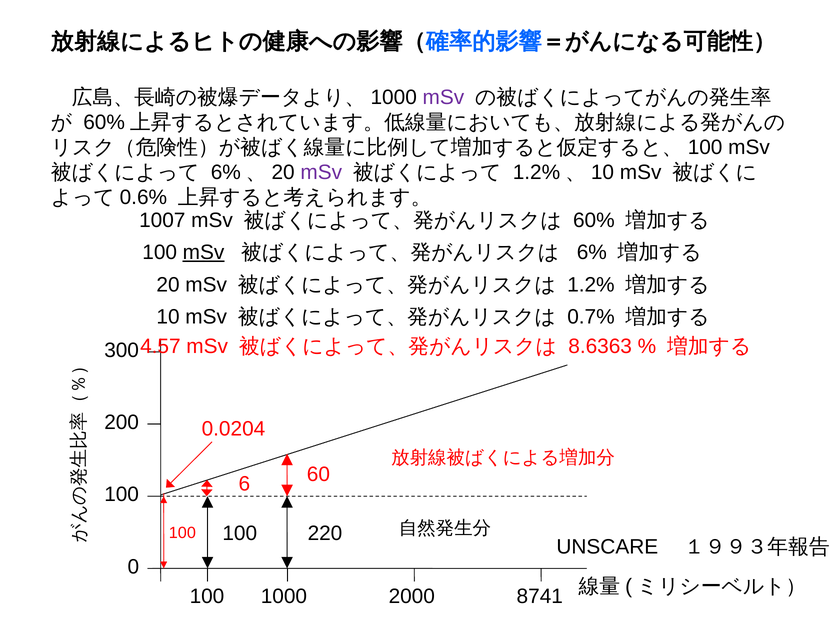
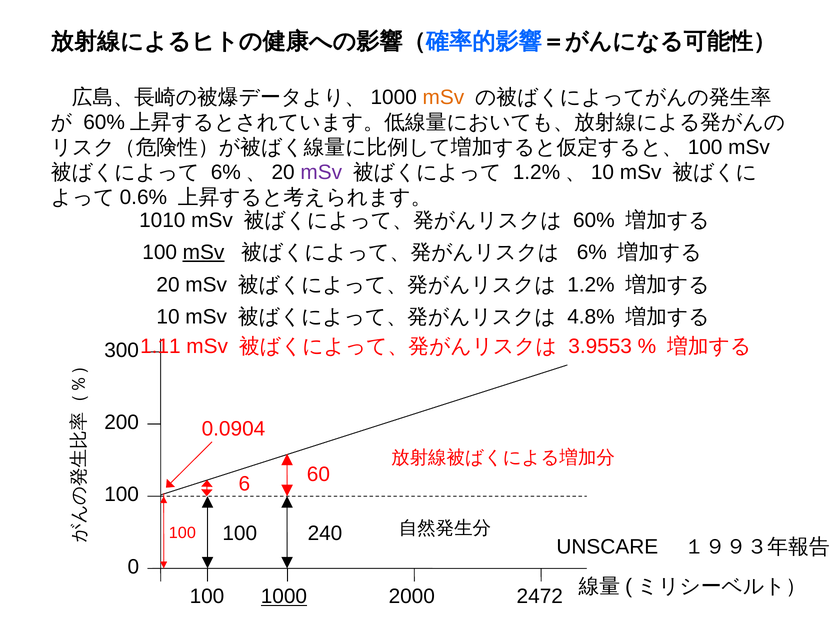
mSv colour: purple -> orange (443, 97)
1007: 1007 -> 1010 (162, 220)
0.7%: 0.7% -> 4.8% (591, 317)
4.57: 4.57 -> 1.11 (160, 346)
8.6363: 8.6363 -> 3.9553 (600, 346)
0.0204: 0.0204 -> 0.0904 (233, 429)
220: 220 -> 240 (325, 533)
1000 underline: none -> present (284, 596)
8741: 8741 -> 2472 (540, 596)
